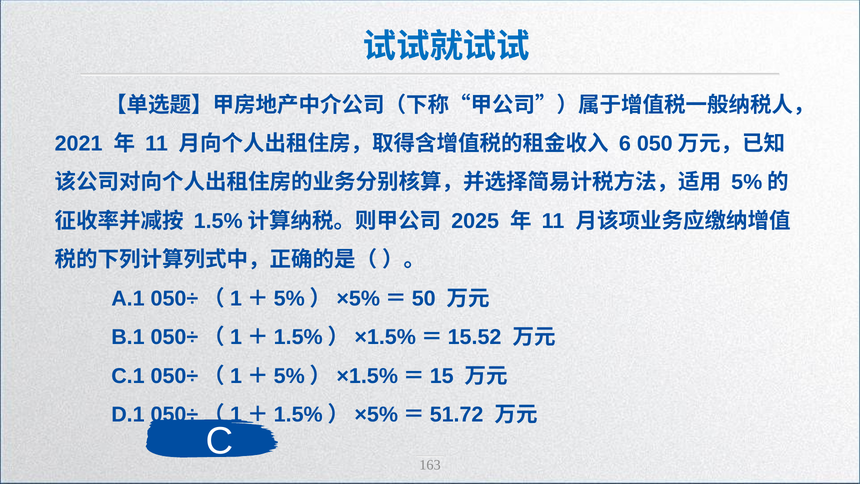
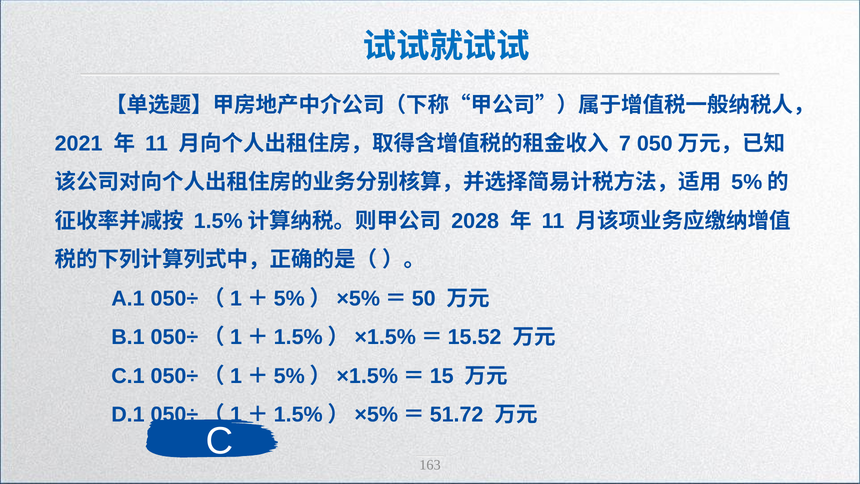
6: 6 -> 7 (625, 144)
2025: 2025 -> 2028 (475, 221)
